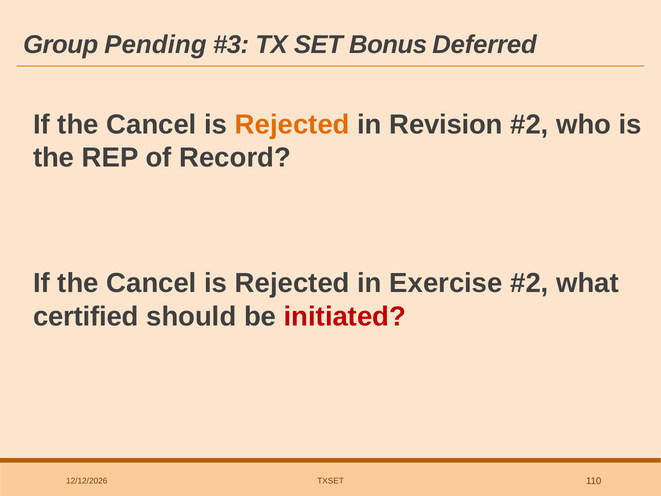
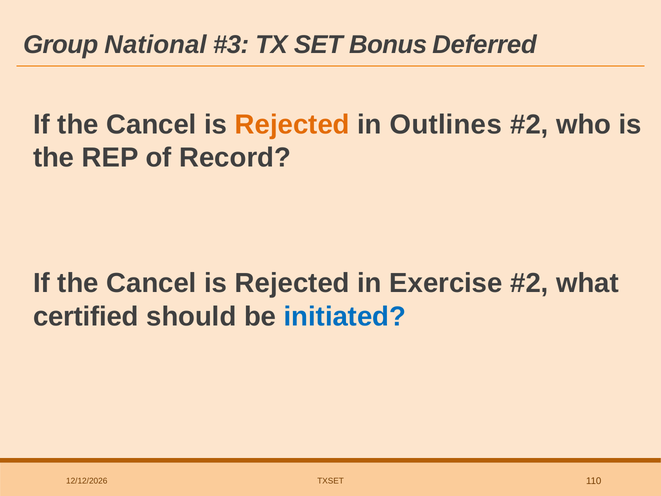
Pending: Pending -> National (155, 45)
Revision: Revision -> Outlines (446, 125)
initiated colour: red -> blue (345, 316)
